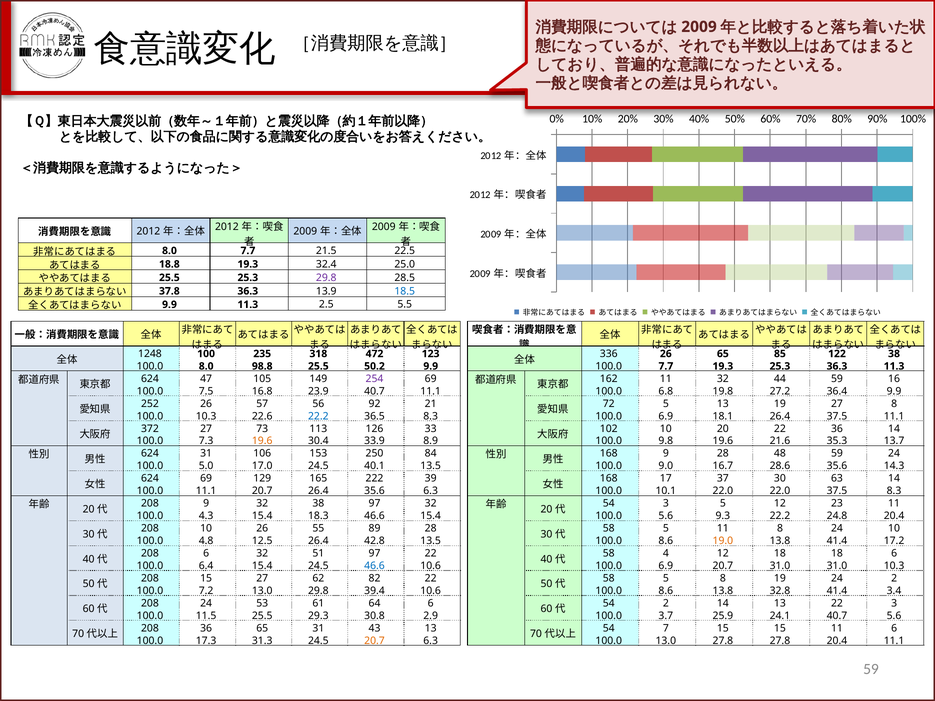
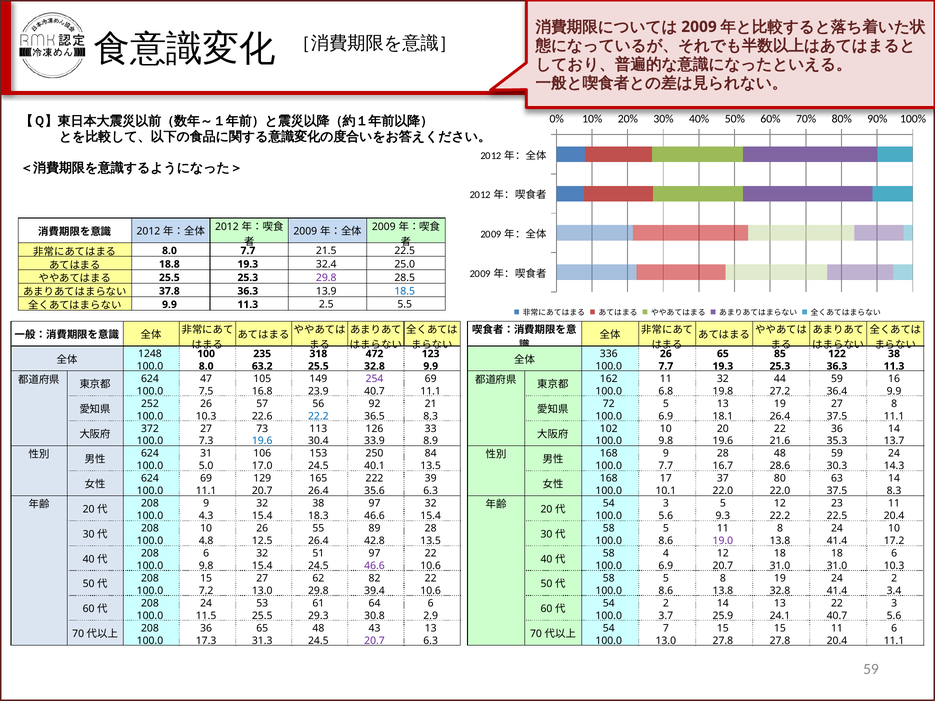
98.8: 98.8 -> 63.2 (262, 366)
25.5 50.2: 50.2 -> 32.8 (374, 366)
19.6 colour: orange -> blue (262, 441)
9.0: 9.0 -> 7.7 (666, 466)
28.6 35.6: 35.6 -> 30.3 (837, 466)
37 30: 30 -> 80 (780, 479)
22.2 24.8: 24.8 -> 22.5 (837, 516)
19.0 colour: orange -> purple (723, 541)
6.4: 6.4 -> 9.8 (206, 566)
46.6 colour: blue -> purple (374, 566)
65 31: 31 -> 48 (318, 628)
20.7 colour: orange -> purple (374, 641)
